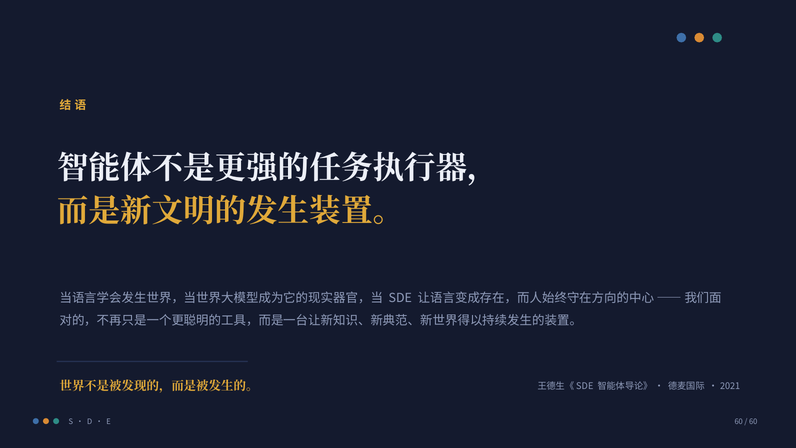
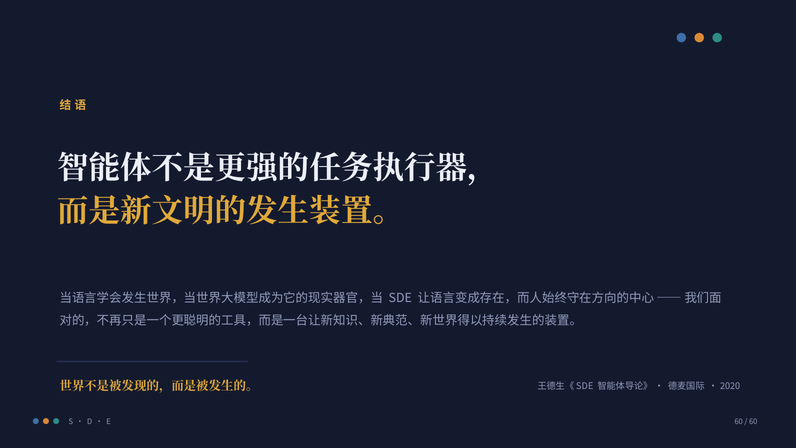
2021: 2021 -> 2020 (730, 386)
